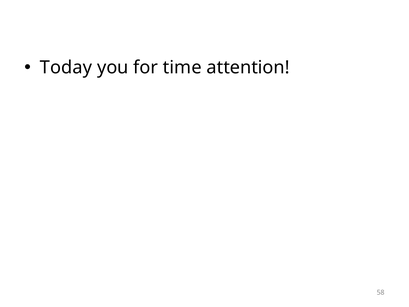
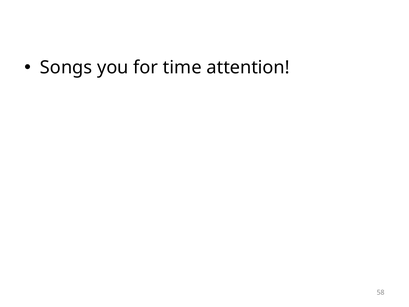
Today: Today -> Songs (66, 68)
